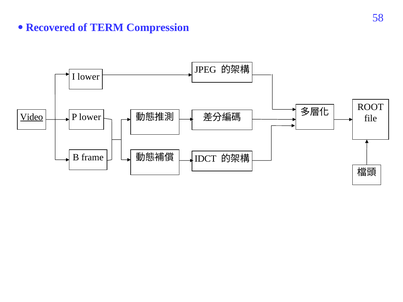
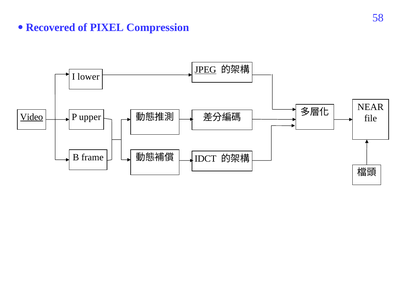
TERM: TERM -> PIXEL (107, 27)
JPEG underline: none -> present (205, 70)
ROOT: ROOT -> NEAR (371, 107)
P lower: lower -> upper (90, 117)
